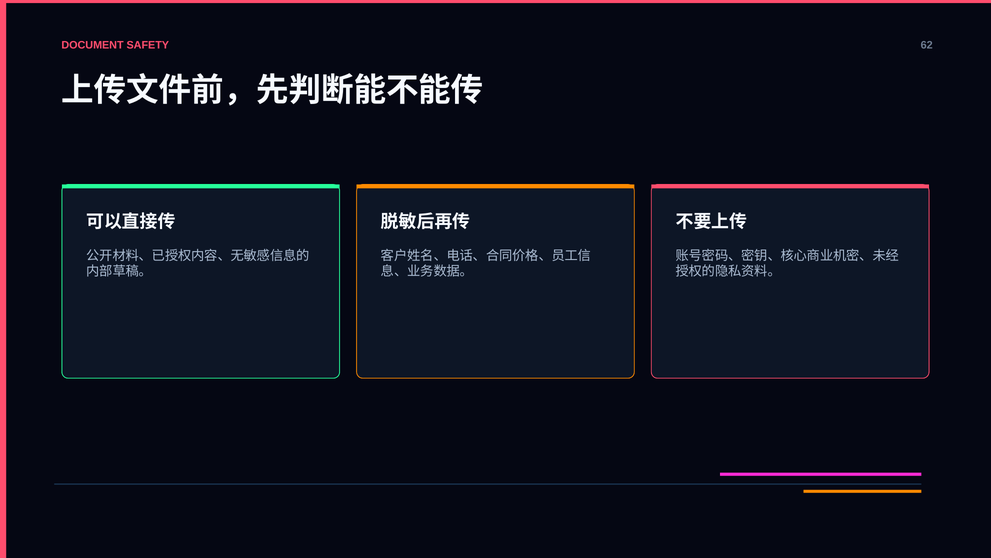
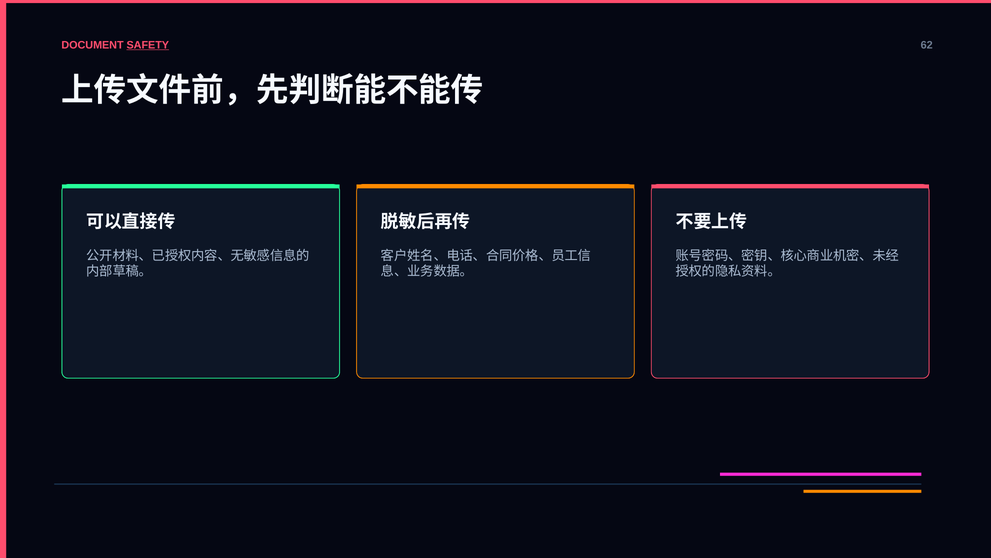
SAFETY underline: none -> present (148, 45)
